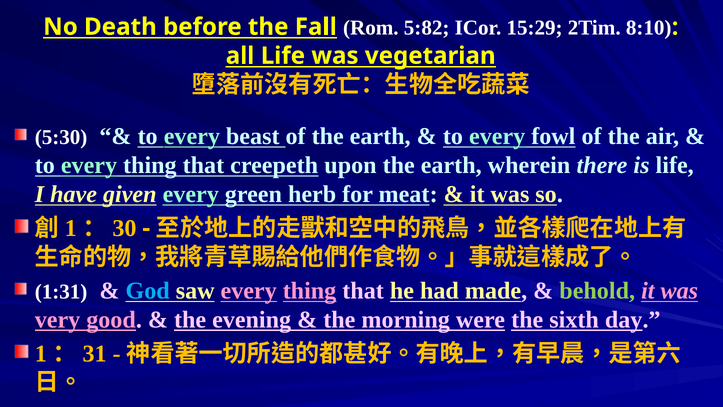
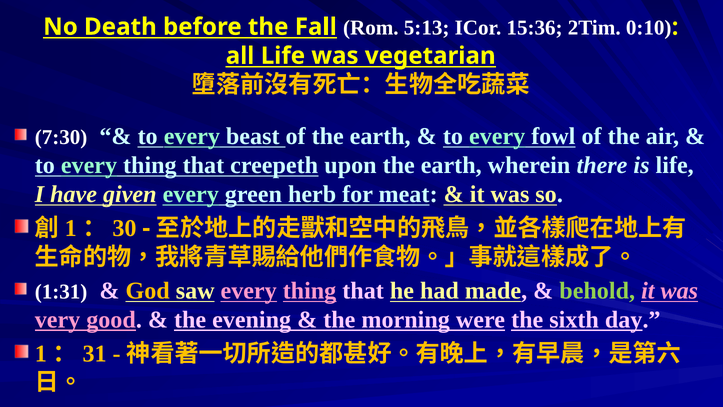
5:82: 5:82 -> 5:13 (427, 28)
15:29: 15:29 -> 15:36 (535, 28)
8:10: 8:10 -> 0:10 (649, 28)
5:30: 5:30 -> 7:30 (61, 137)
God colour: light blue -> yellow (148, 291)
